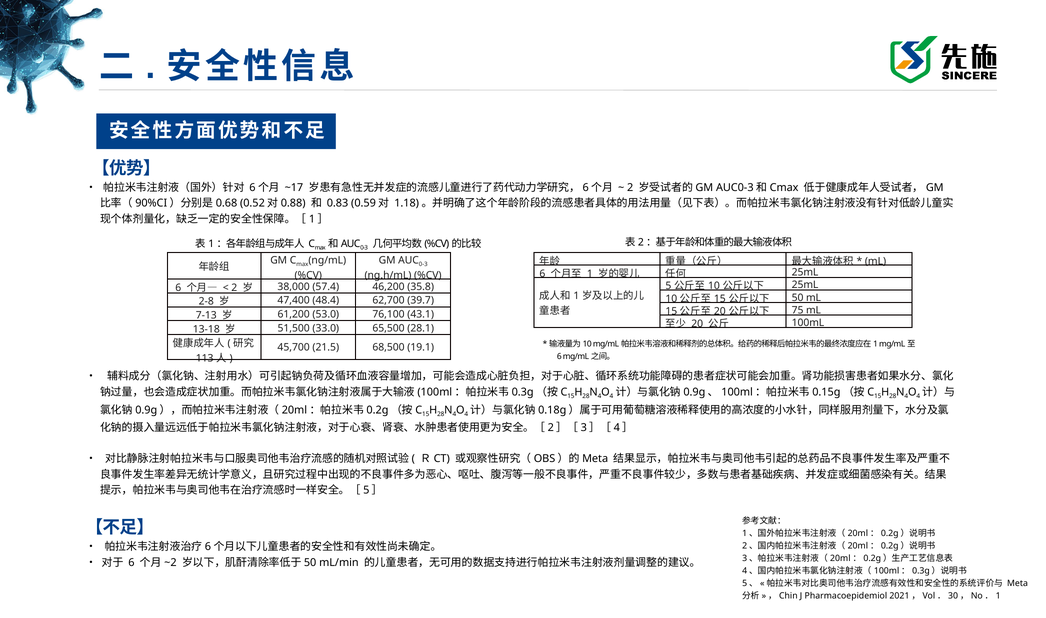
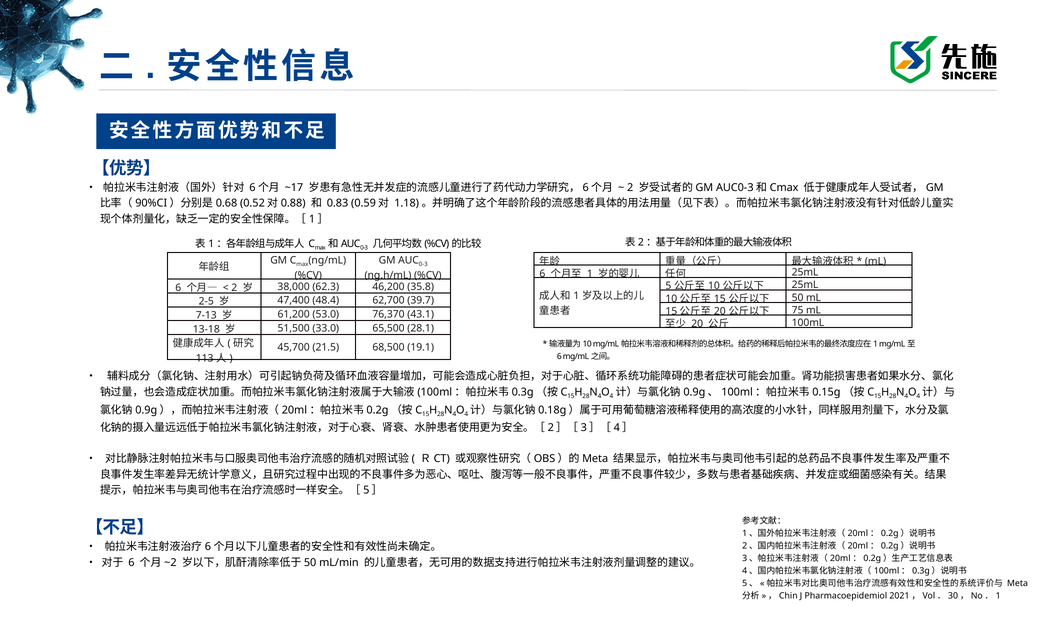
57.4: 57.4 -> 62.3 (326, 287)
2-8: 2-8 -> 2-5 (206, 301)
76,100: 76,100 -> 76,370 (388, 314)
